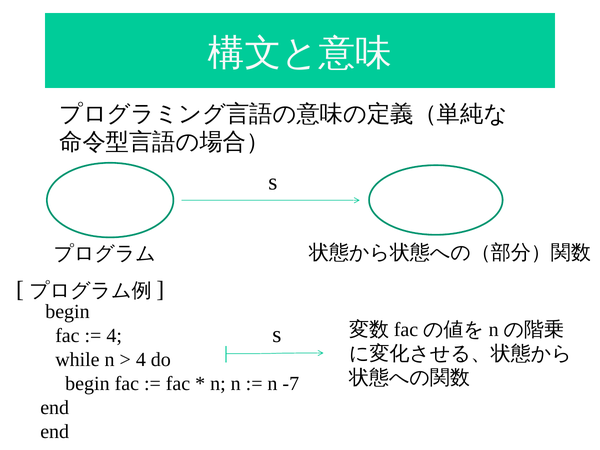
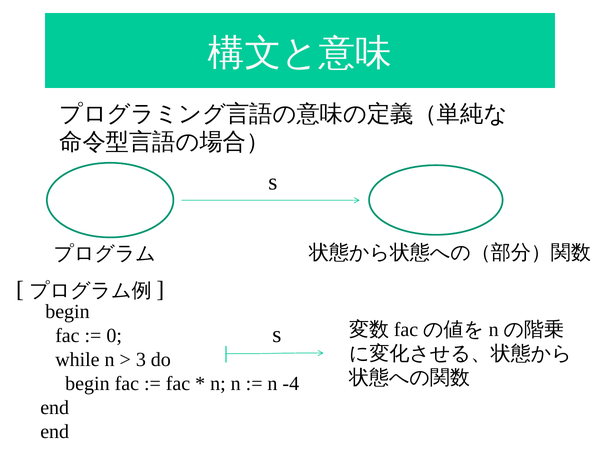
4: 4 -> 0 (114, 335)
4: 4 -> 3 (141, 359)
-7: -7 -> -4 (291, 383)
